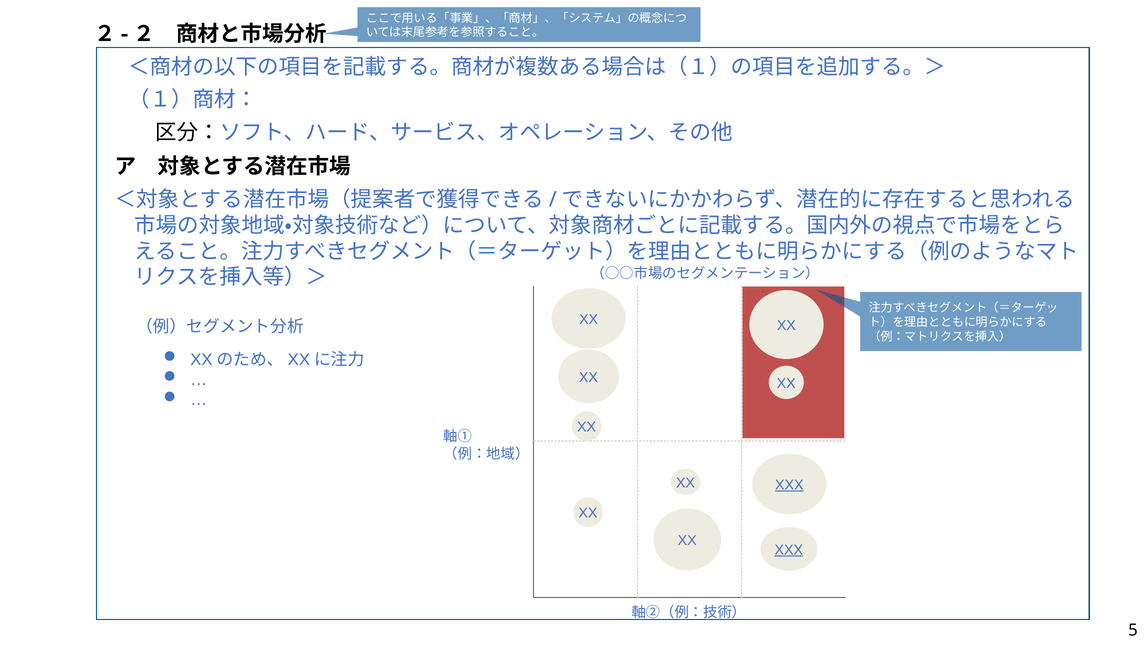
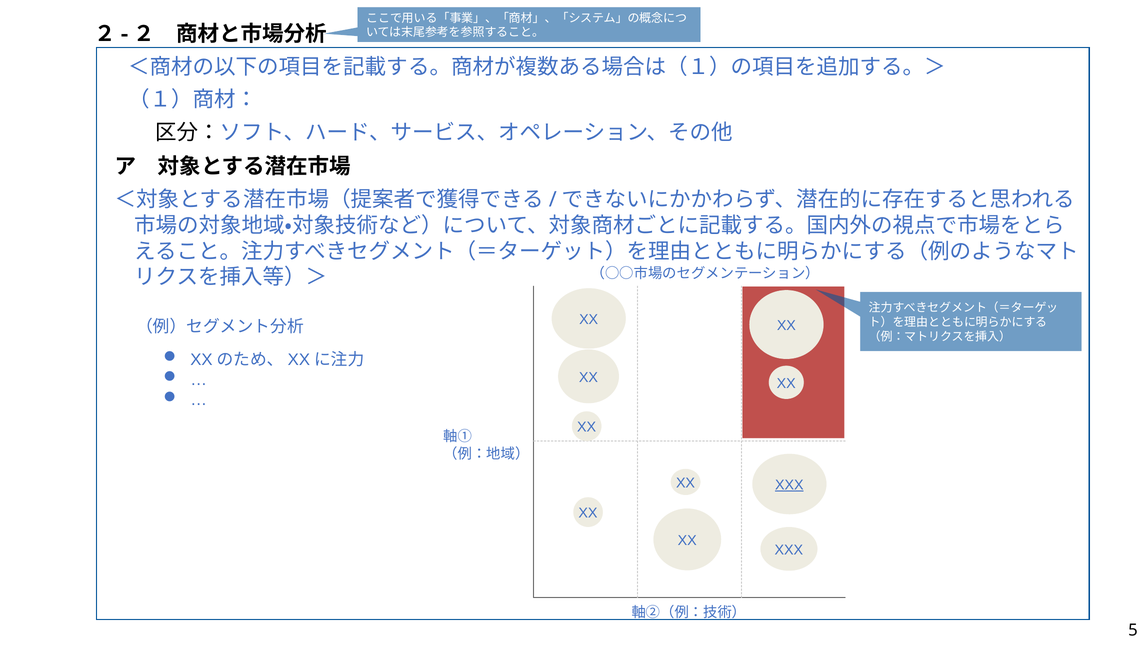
XXX underline: present -> none (789, 550)
